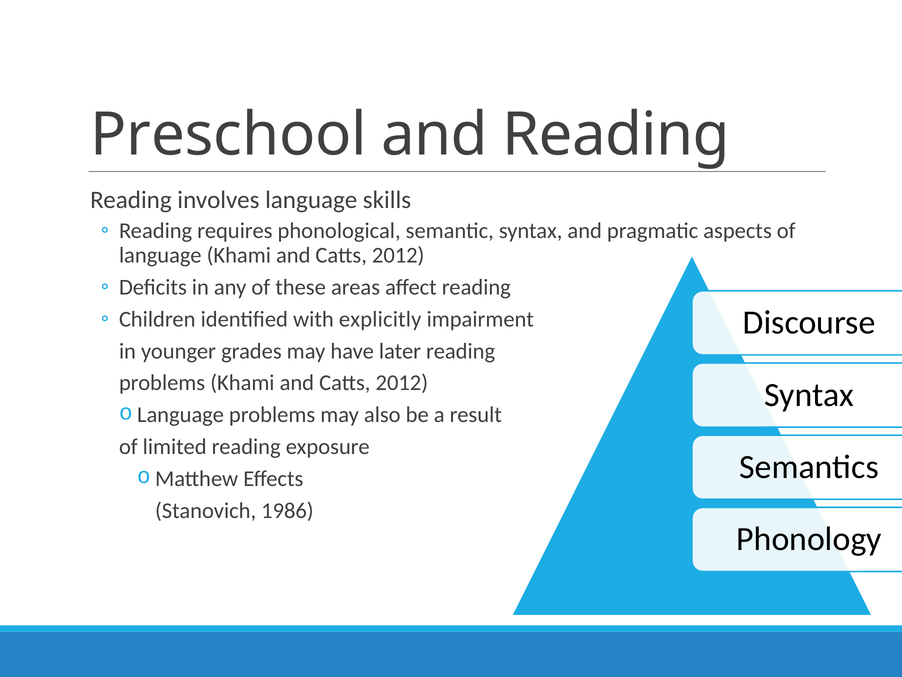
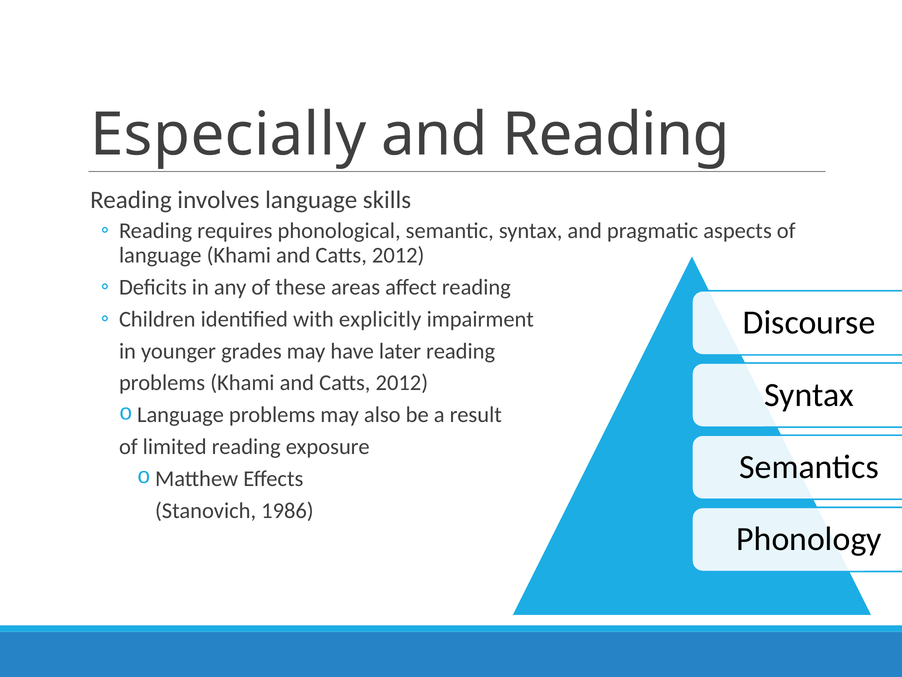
Preschool: Preschool -> Especially (228, 135)
